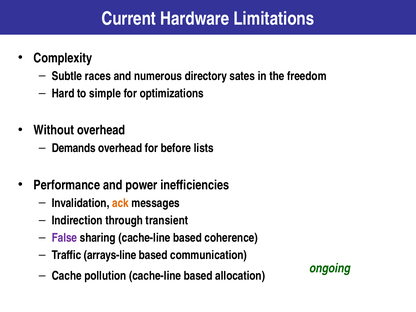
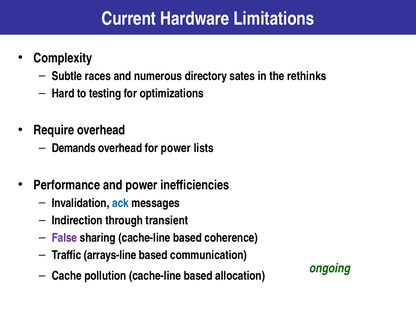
freedom: freedom -> rethinks (307, 76)
simple: simple -> testing (105, 93)
Without: Without -> Require (54, 130)
for before: before -> power (176, 148)
ack colour: orange -> blue (121, 203)
